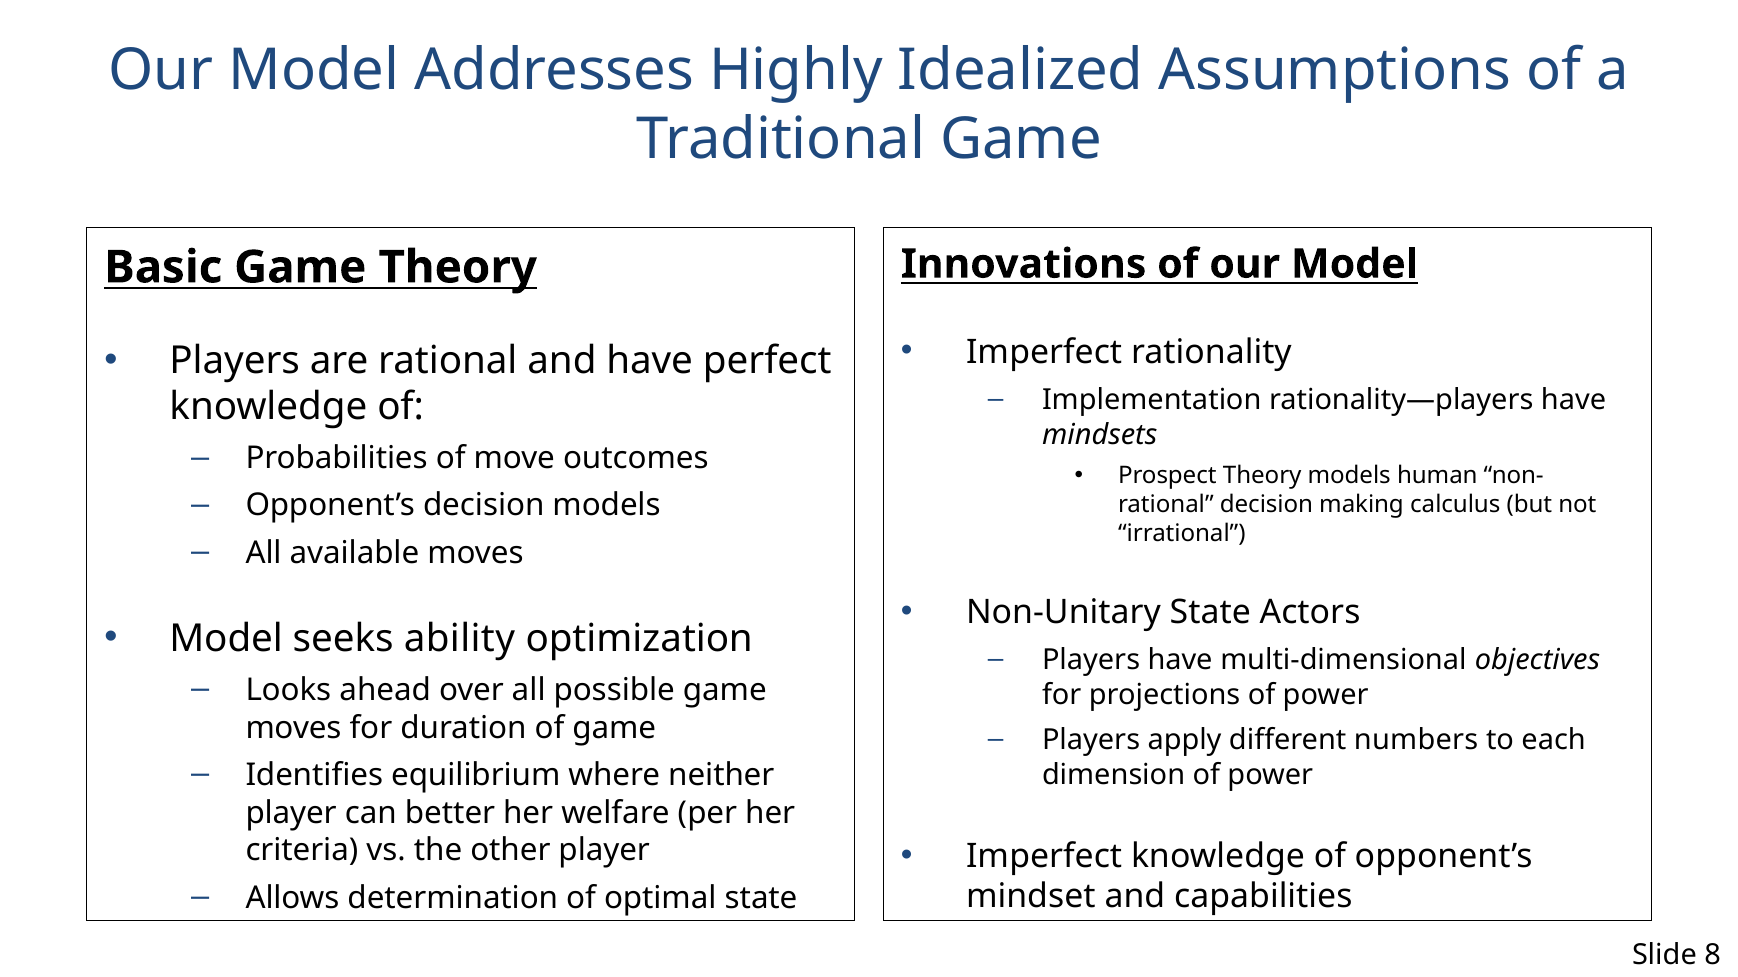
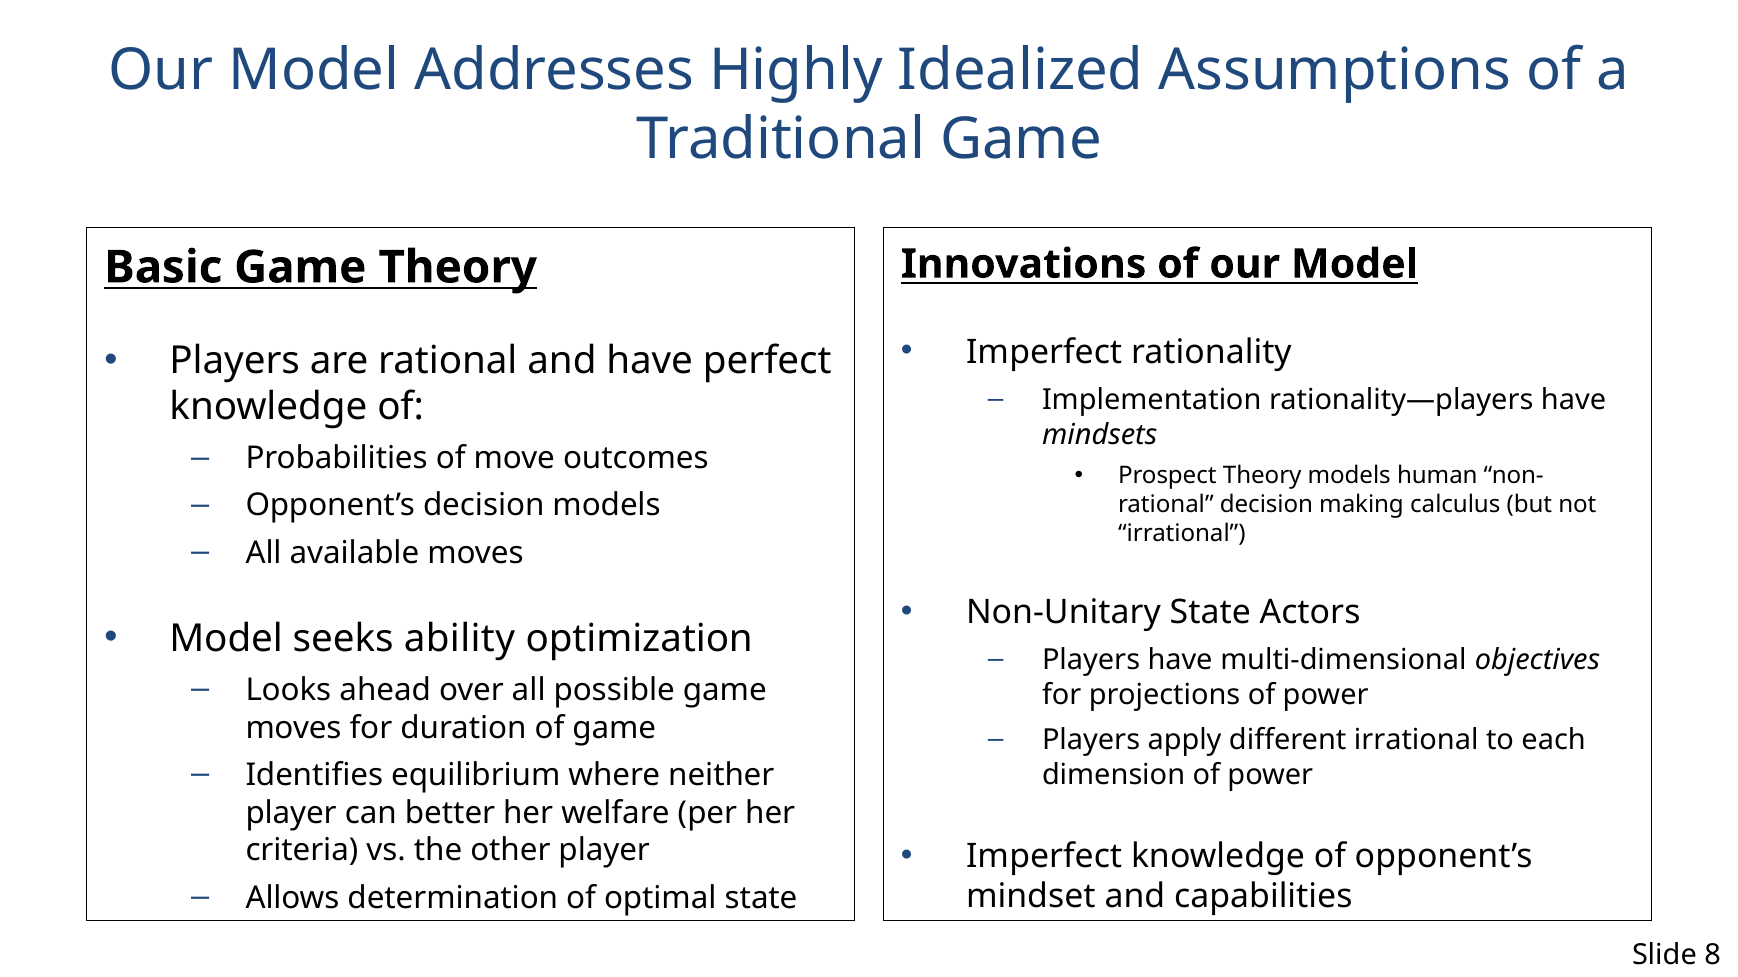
different numbers: numbers -> irrational (1416, 741)
